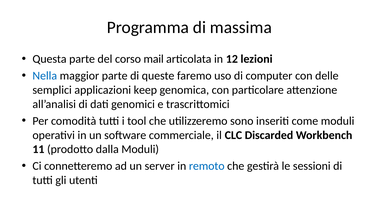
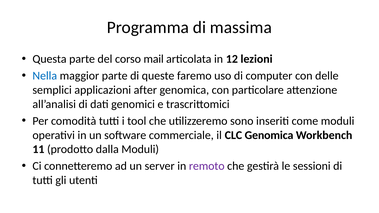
keep: keep -> after (145, 90)
CLC Discarded: Discarded -> Genomica (269, 135)
remoto colour: blue -> purple (207, 166)
